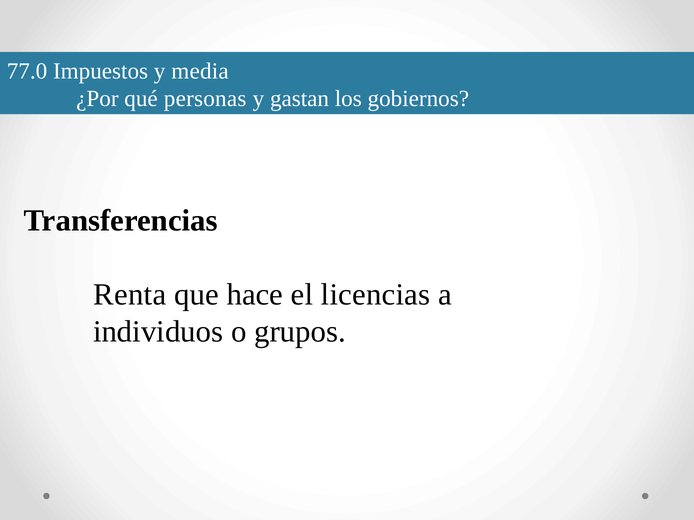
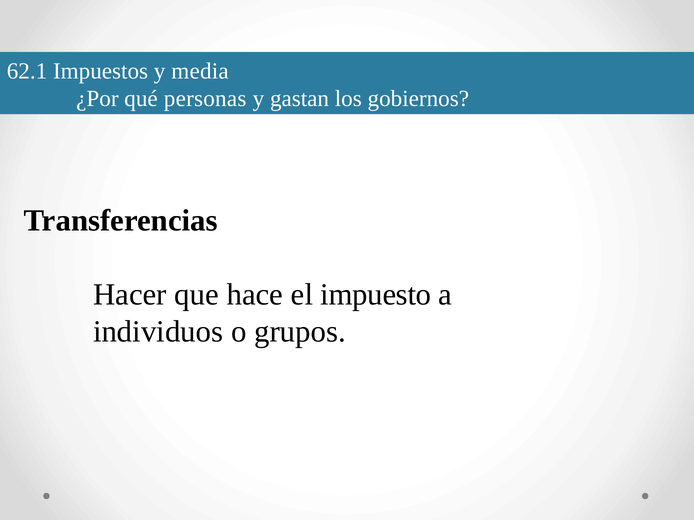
77.0: 77.0 -> 62.1 (27, 71)
Renta: Renta -> Hacer (130, 295)
licencias: licencias -> impuesto (376, 295)
